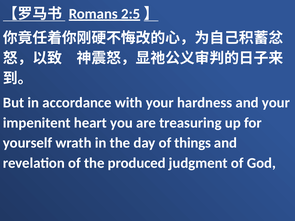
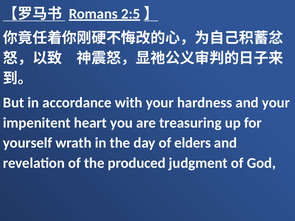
things: things -> elders (193, 143)
